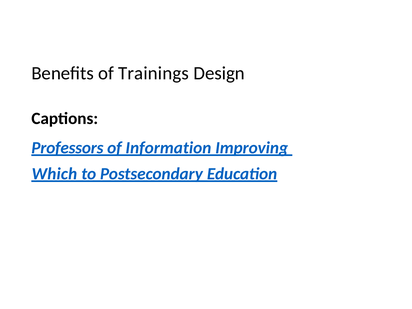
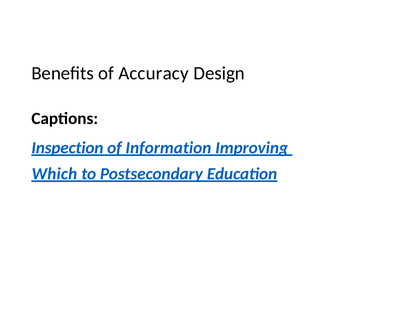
Trainings: Trainings -> Accuracy (153, 73)
Professors: Professors -> Inspection (67, 148)
